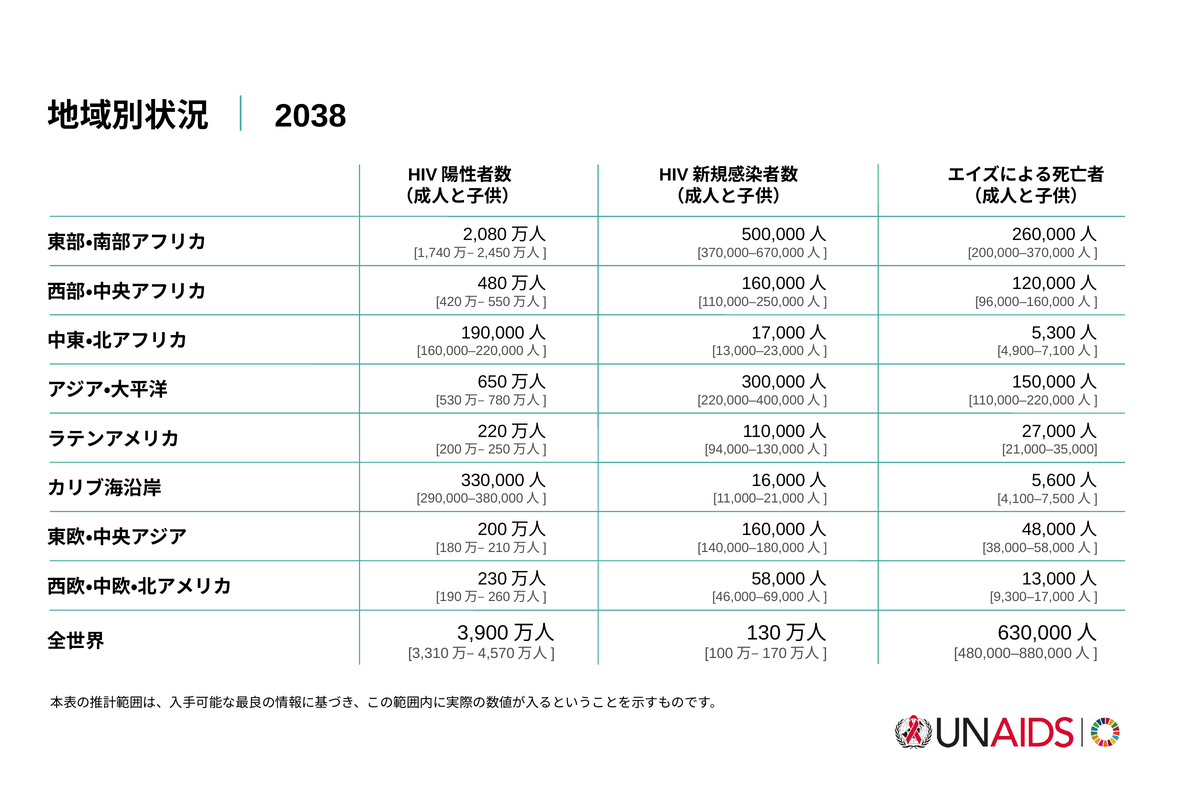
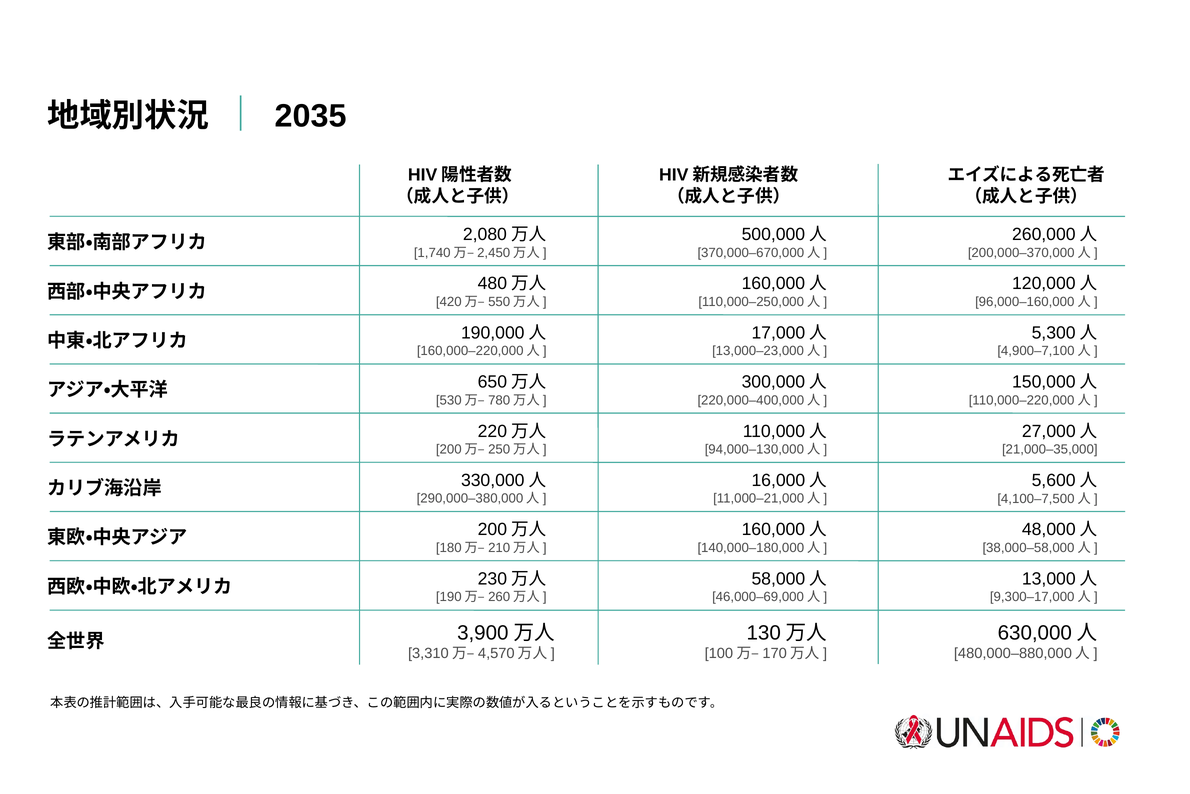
2038: 2038 -> 2035 (311, 116)
